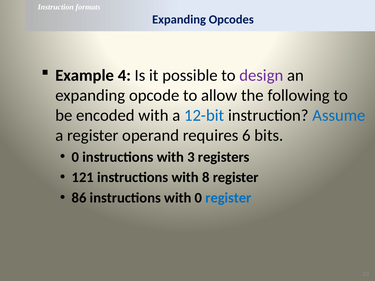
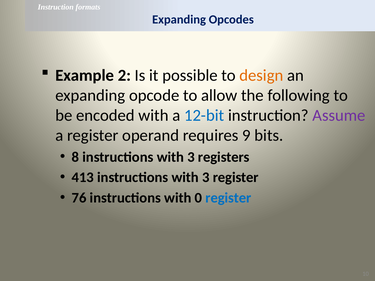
4: 4 -> 2 (124, 76)
design colour: purple -> orange (261, 76)
Assume colour: blue -> purple (339, 116)
6: 6 -> 9 (246, 136)
0: 0 -> 8 (75, 157)
121: 121 -> 413 (83, 178)
8: 8 -> 3 (206, 178)
86: 86 -> 76 (79, 198)
